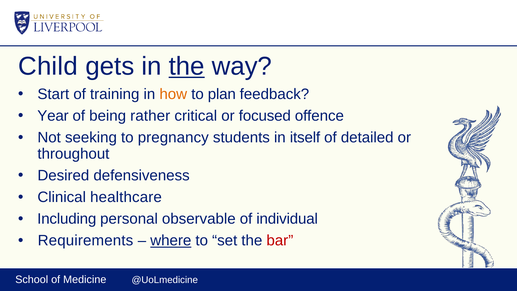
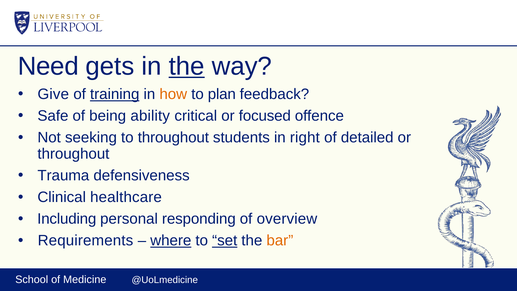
Child: Child -> Need (48, 66)
Start: Start -> Give (53, 94)
training underline: none -> present (115, 94)
Year: Year -> Safe (53, 116)
rather: rather -> ability (150, 116)
to pregnancy: pregnancy -> throughout (173, 138)
itself: itself -> right (305, 138)
Desired: Desired -> Trauma (63, 175)
observable: observable -> responding (199, 219)
individual: individual -> overview (287, 219)
set underline: none -> present (225, 241)
bar colour: red -> orange (280, 241)
